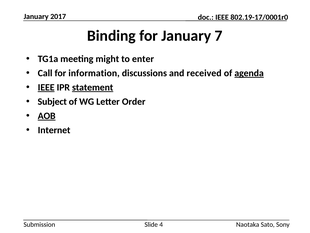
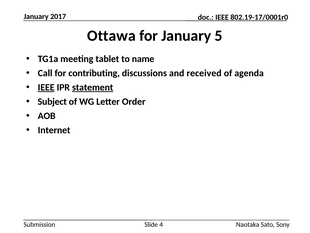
Binding: Binding -> Ottawa (111, 36)
7: 7 -> 5 (219, 36)
might: might -> tablet (107, 59)
enter: enter -> name (143, 59)
information: information -> contributing (94, 73)
agenda underline: present -> none (249, 73)
AOB underline: present -> none (47, 116)
